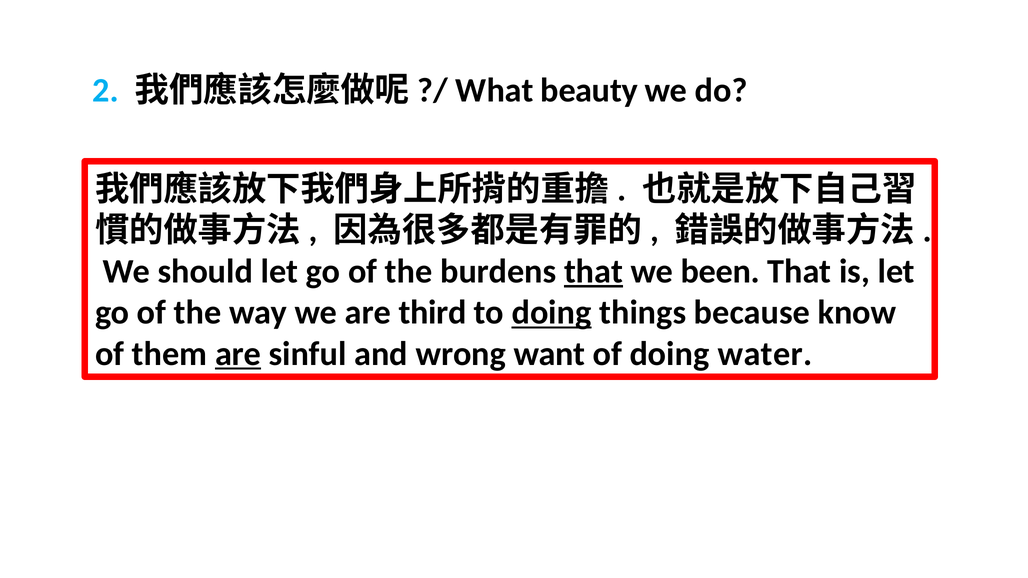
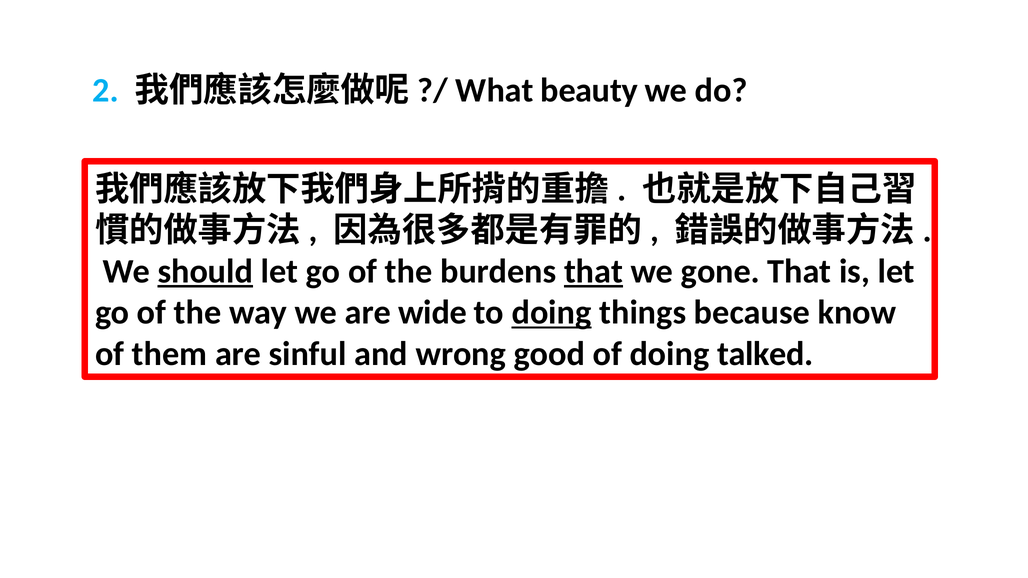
should underline: none -> present (205, 272)
been: been -> gone (720, 272)
third: third -> wide (433, 313)
are underline: present -> none (238, 354)
want: want -> good (549, 354)
water: water -> talked (765, 354)
